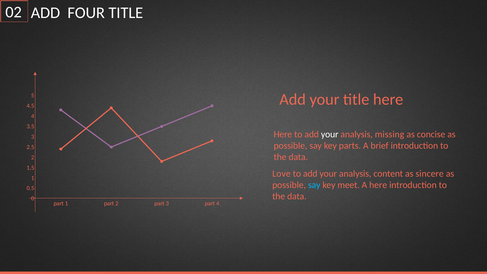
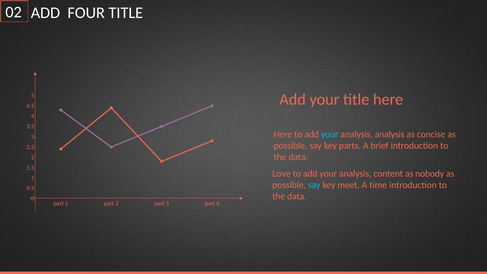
your colour: white -> light blue (330, 134)
analysis missing: missing -> analysis (390, 134)
sincere: sincere -> nobody (430, 174)
A here: here -> time (378, 185)
